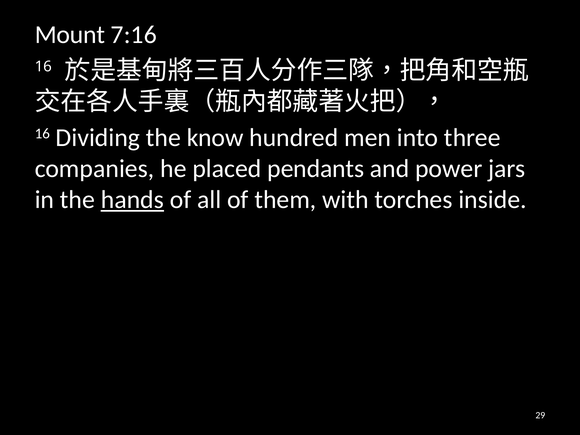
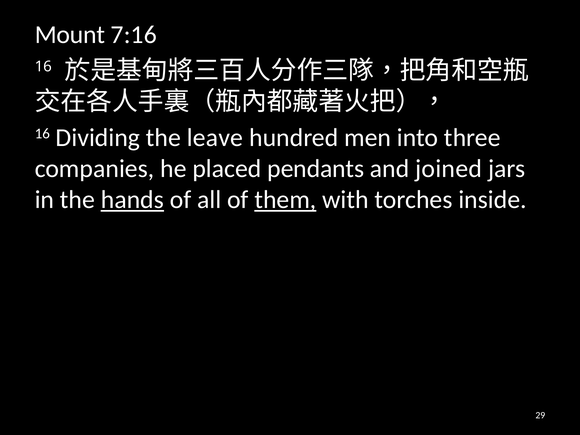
know: know -> leave (215, 138)
power: power -> joined (449, 169)
them underline: none -> present (285, 200)
